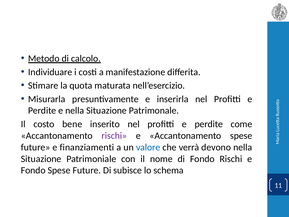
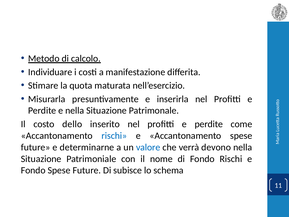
bene: bene -> dello (72, 124)
rischi colour: purple -> blue (114, 136)
finanziamenti: finanziamenti -> determinarne (87, 147)
